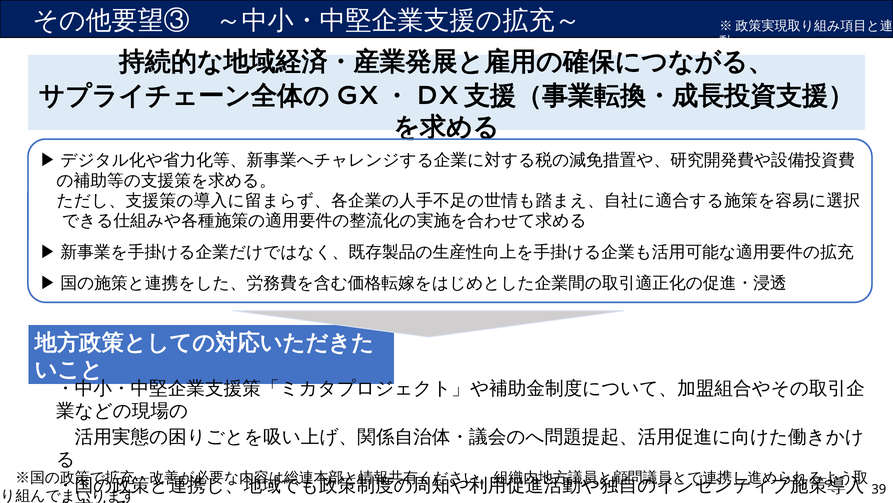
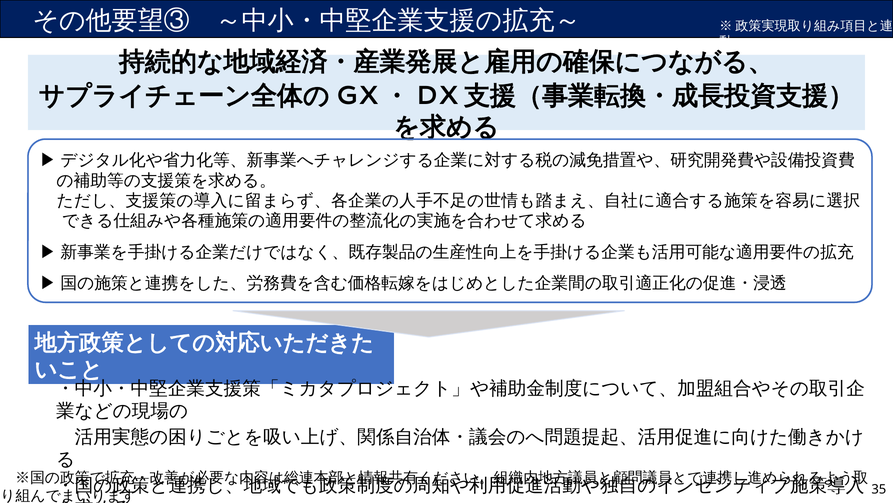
39: 39 -> 35 (879, 489)
